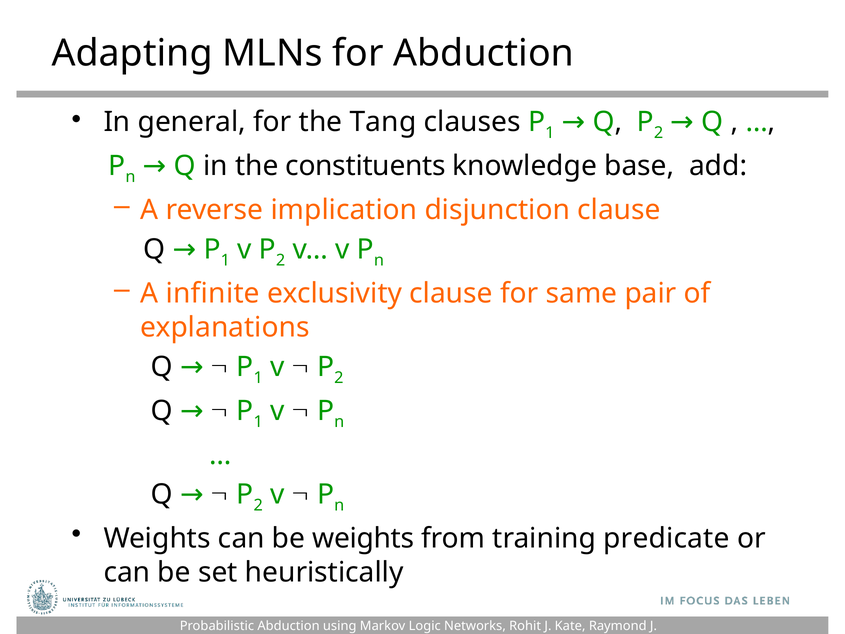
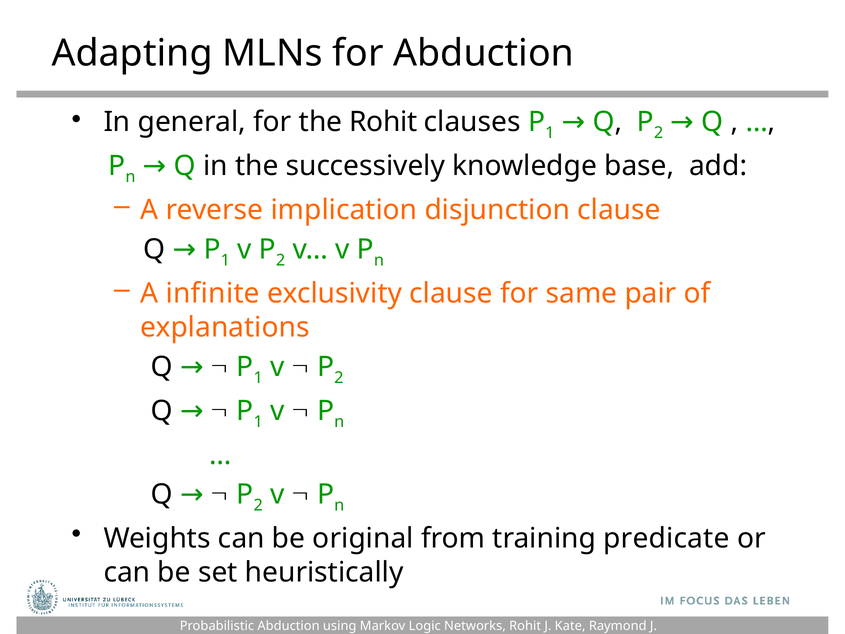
the Tang: Tang -> Rohit (383, 122)
constituents: constituents -> successively (365, 166)
be weights: weights -> original (363, 538)
